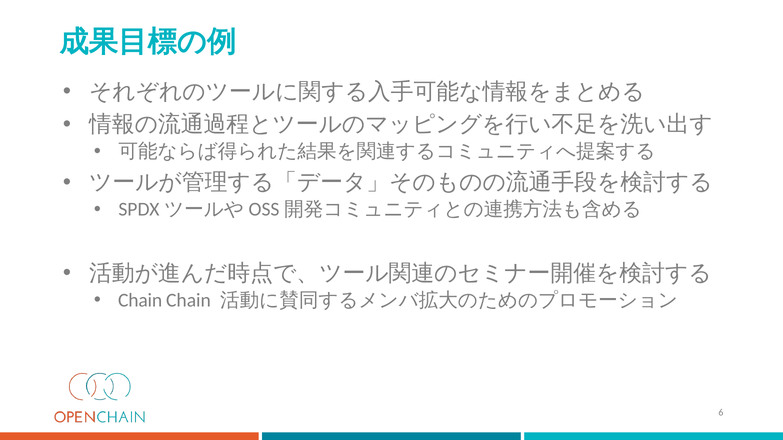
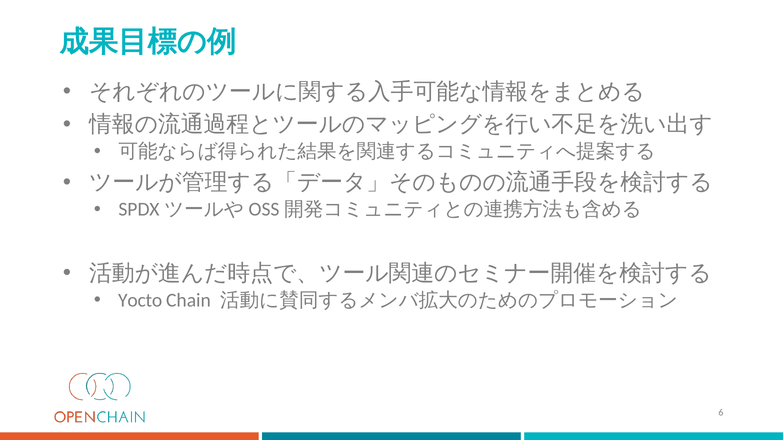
Chain: Chain -> Yocto (140, 300)
